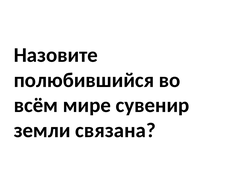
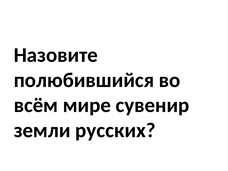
связана: связана -> русских (115, 130)
